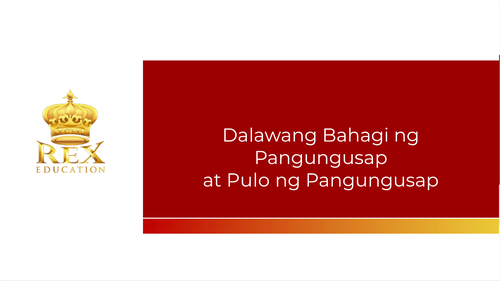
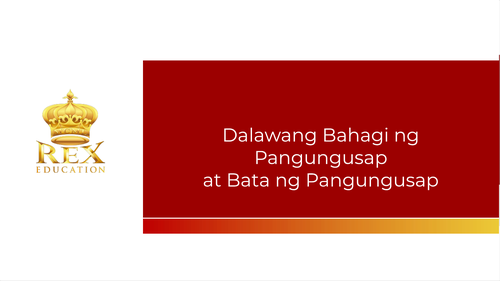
Pulo: Pulo -> Bata (248, 180)
